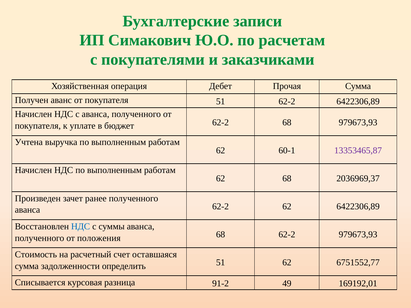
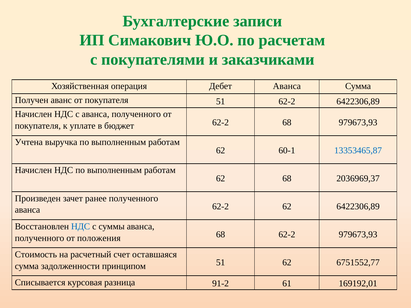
Дебет Прочая: Прочая -> Аванса (287, 86)
13353465,87 colour: purple -> blue (358, 151)
определить: определить -> принципом (124, 266)
49: 49 -> 61 (287, 284)
